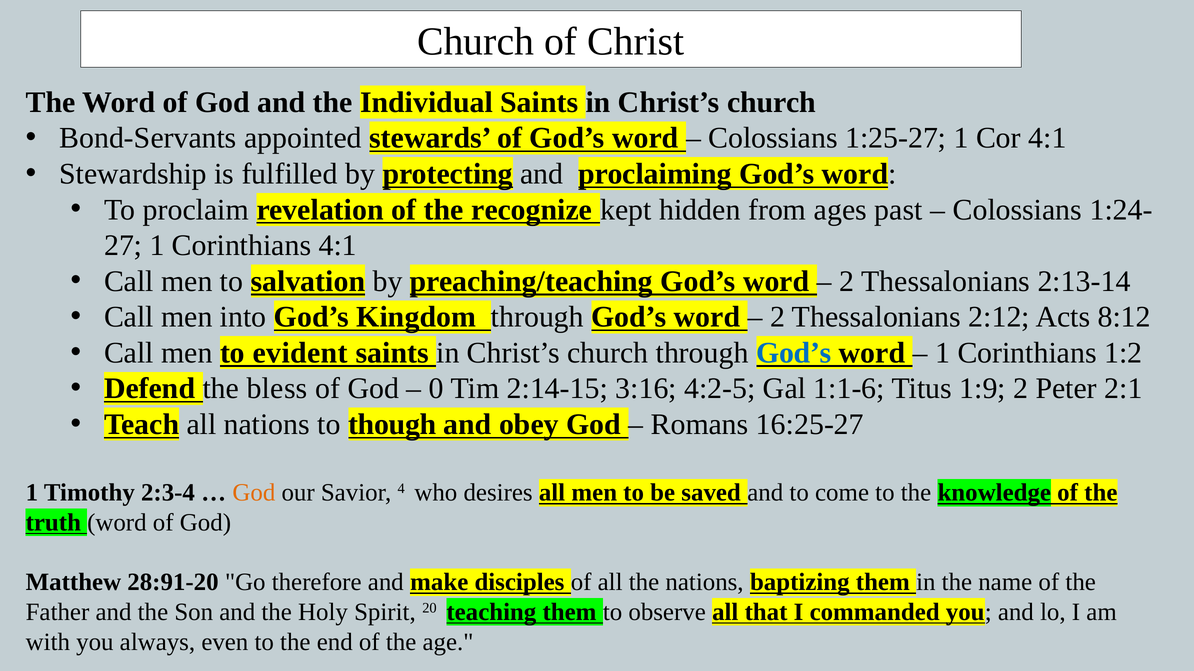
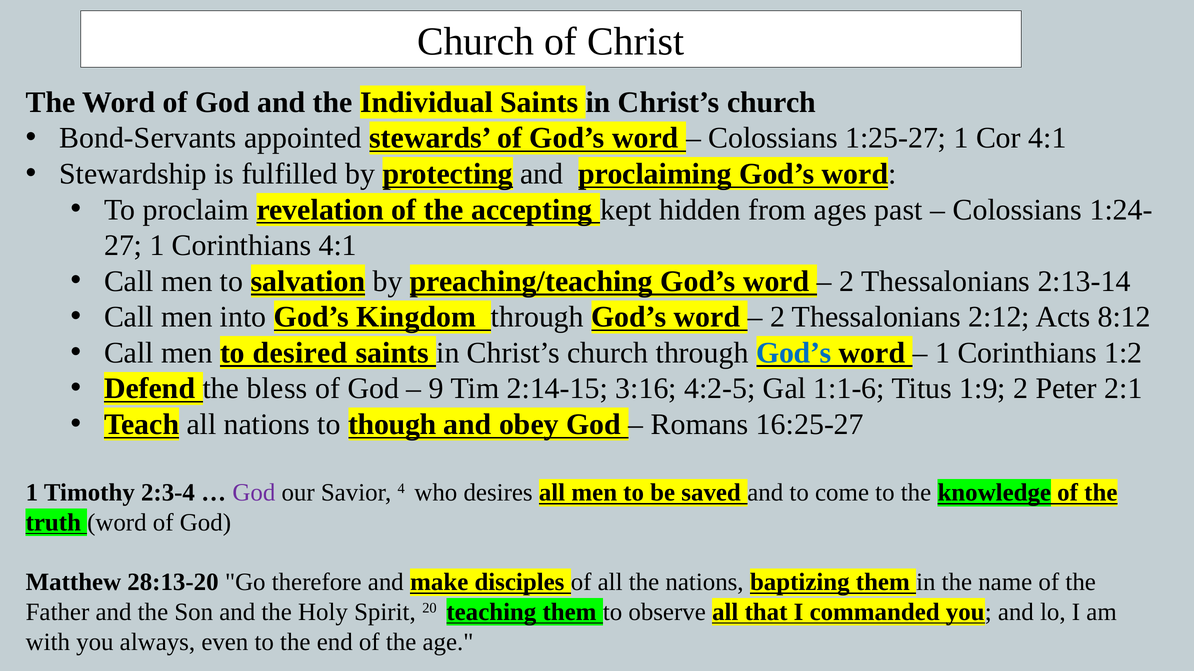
recognize: recognize -> accepting (532, 210)
evident: evident -> desired (300, 353)
0: 0 -> 9 (436, 389)
God colour: orange -> purple (254, 493)
28:91-20: 28:91-20 -> 28:13-20 (173, 583)
